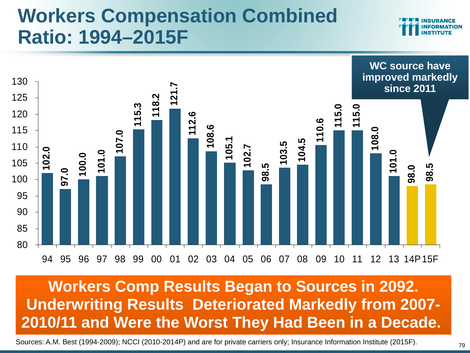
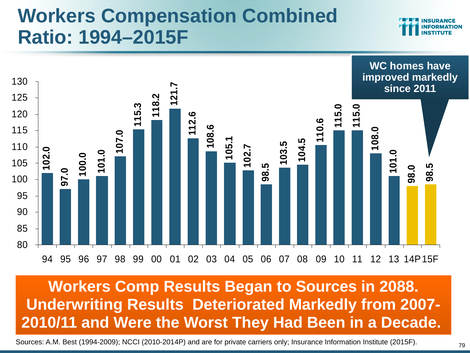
source: source -> homes (407, 66)
2092: 2092 -> 2088 (399, 286)
